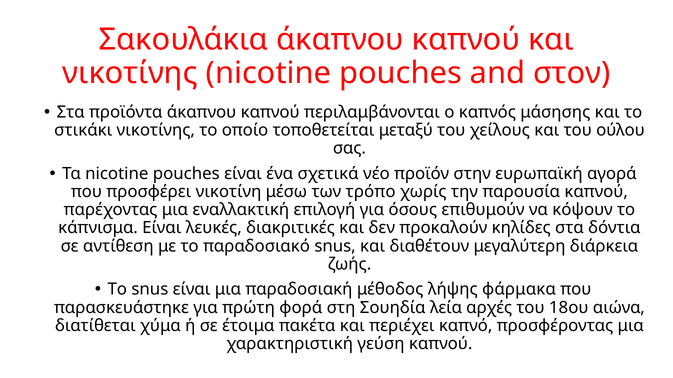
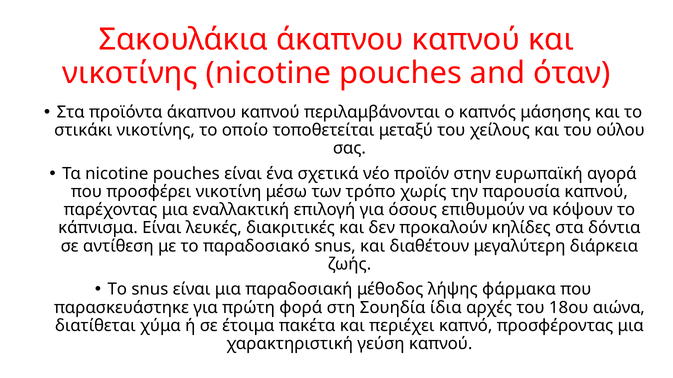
στον: στον -> όταν (572, 73)
λεία: λεία -> ίδια (446, 308)
